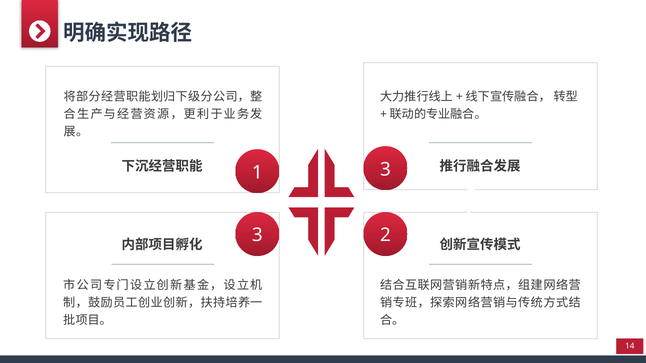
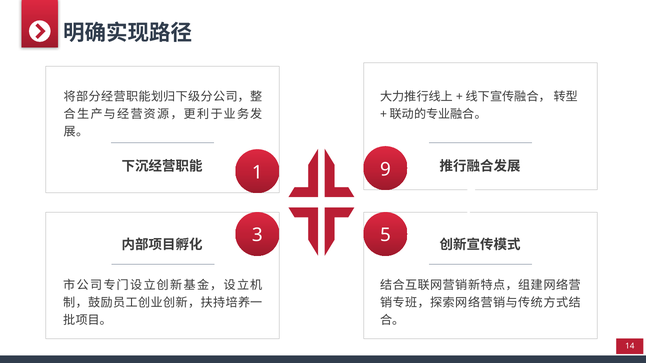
1 3: 3 -> 9 (385, 169)
2: 2 -> 5 (385, 235)
